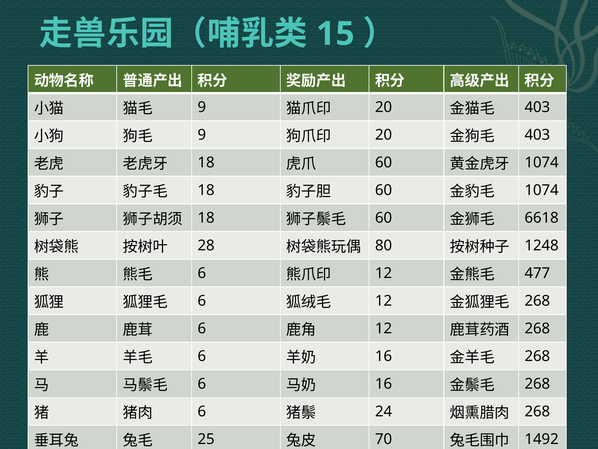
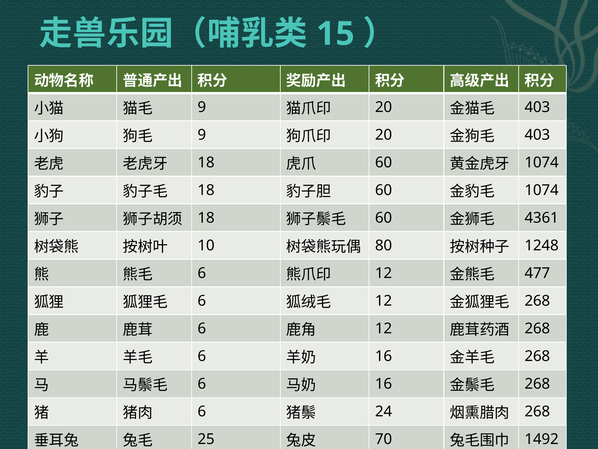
6618: 6618 -> 4361 (542, 218)
28: 28 -> 10 (206, 245)
